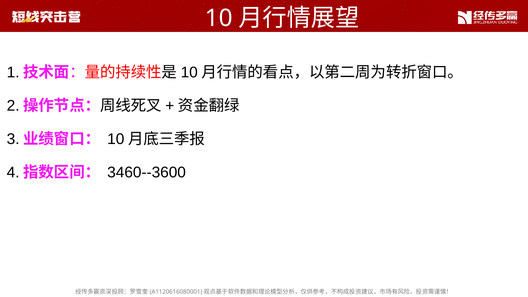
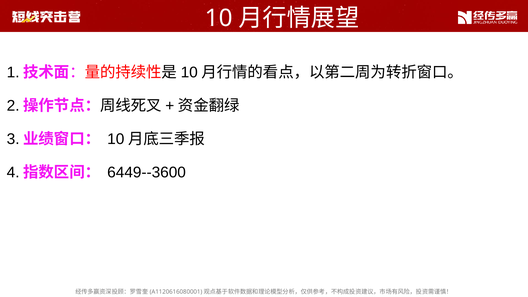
3460--3600: 3460--3600 -> 6449--3600 (147, 172)
